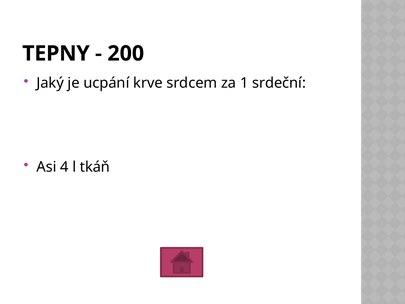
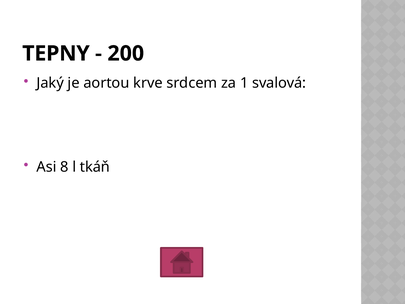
ucpání: ucpání -> aortou (106, 83)
srdeční: srdeční -> svalová (279, 83)
4: 4 -> 8 (64, 167)
